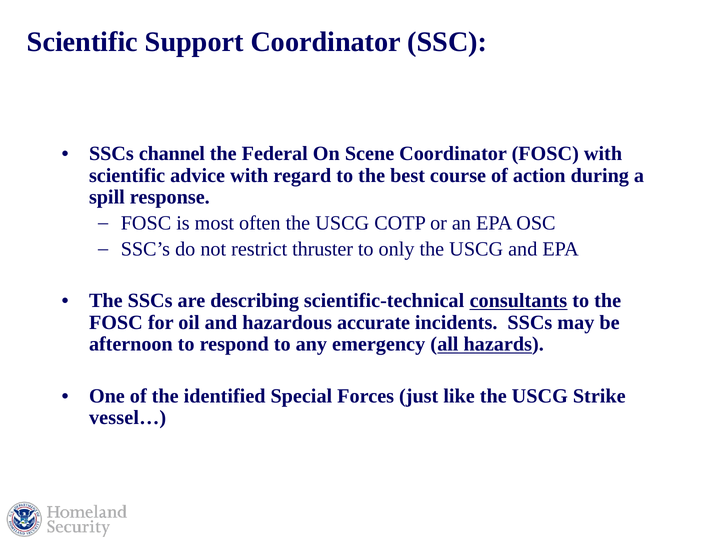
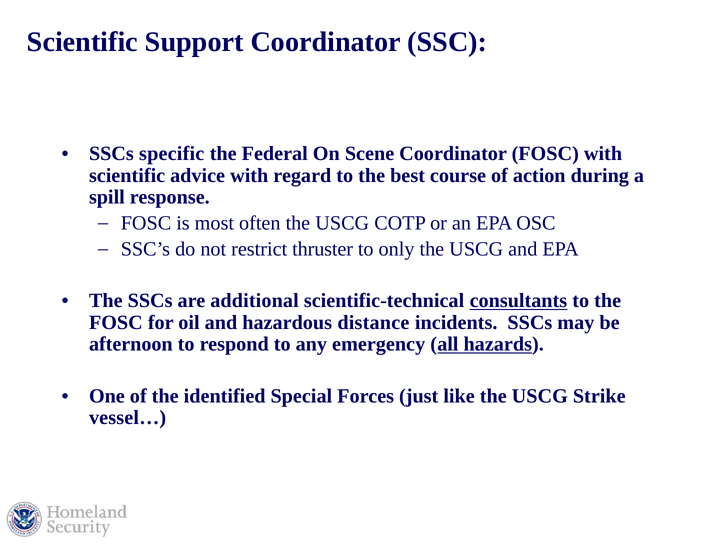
channel: channel -> specific (172, 154)
describing: describing -> additional (255, 300)
accurate: accurate -> distance (373, 322)
